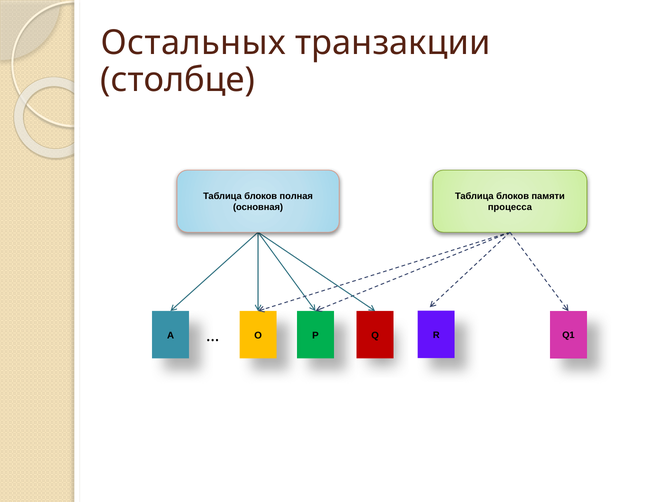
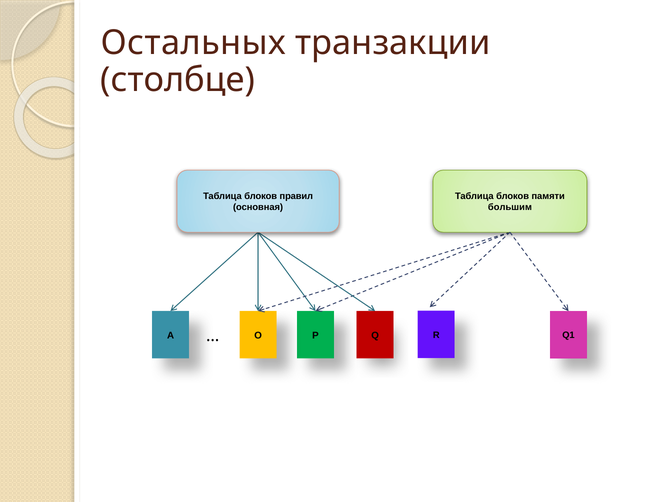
полная: полная -> правил (296, 196)
процесса: процесса -> большим (510, 208)
